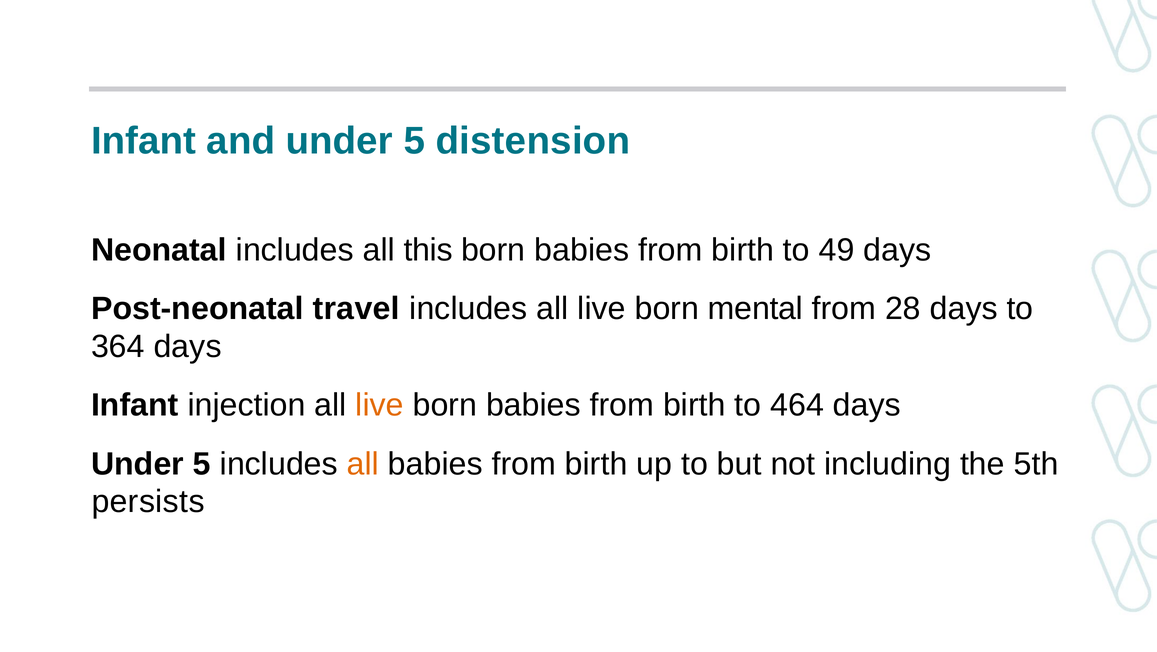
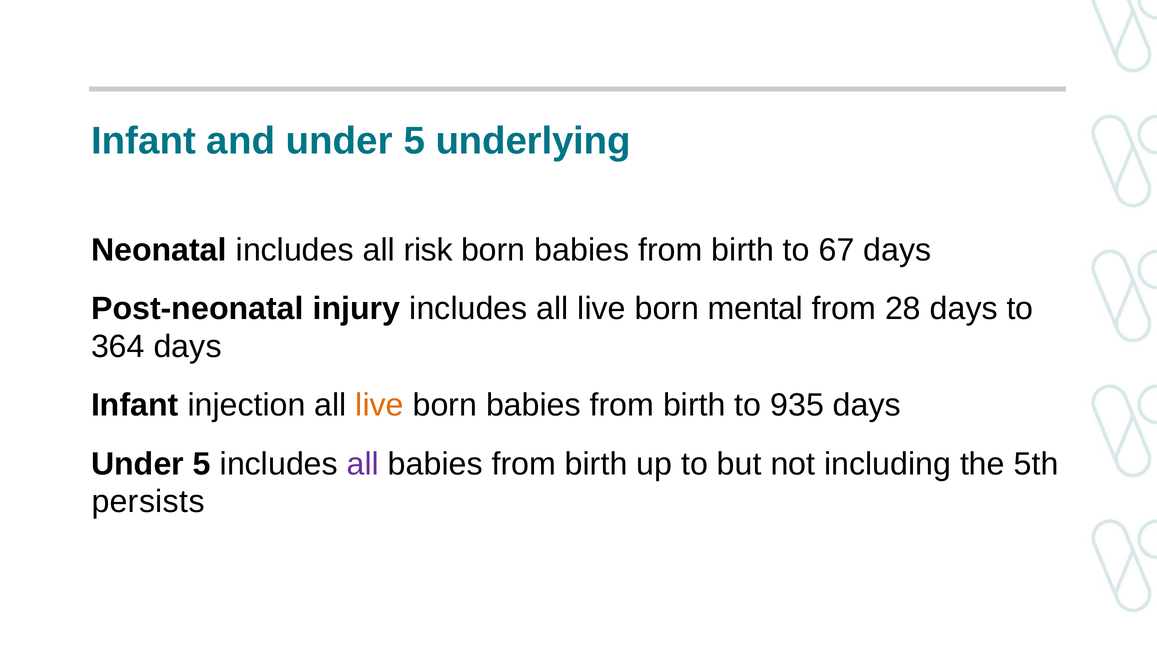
distension: distension -> underlying (533, 141)
this: this -> risk (428, 250)
49: 49 -> 67 (837, 250)
travel: travel -> injury (356, 308)
464: 464 -> 935 (797, 405)
all colour: orange -> purple (363, 464)
